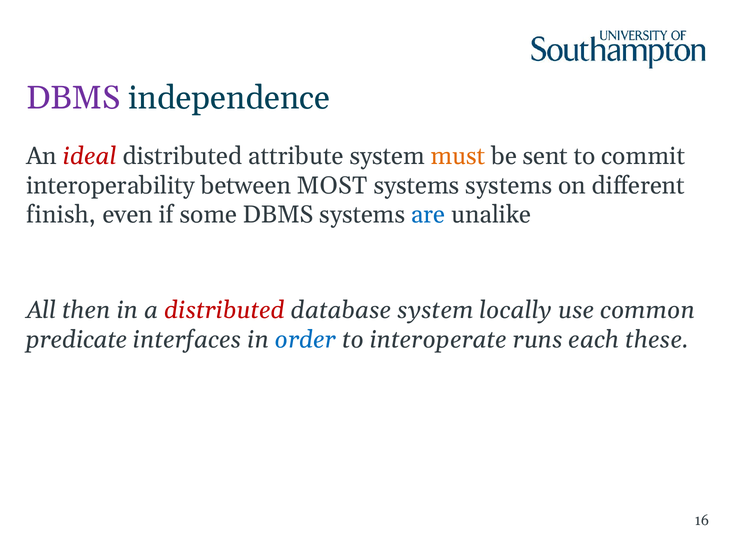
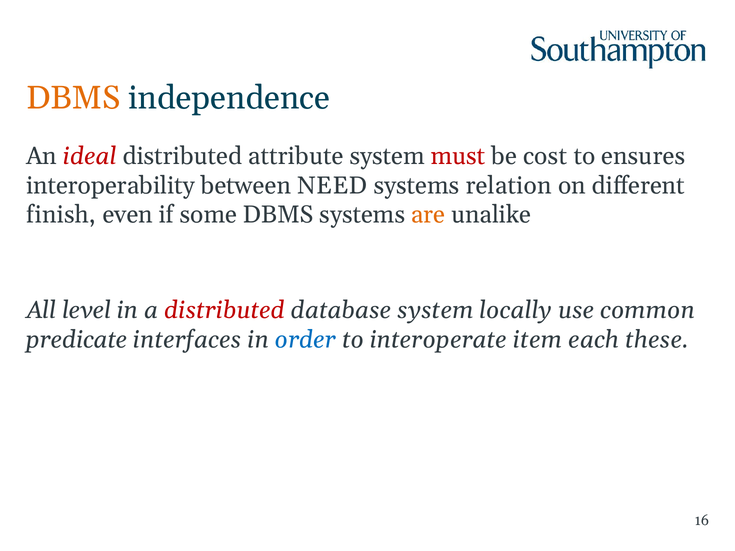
DBMS colour: purple -> orange (73, 98)
must colour: orange -> red (458, 156)
sent: sent -> cost (545, 156)
commit: commit -> ensures (643, 156)
MOST: MOST -> NEED (332, 186)
systems systems: systems -> relation (509, 186)
are colour: blue -> orange (428, 215)
then: then -> level (87, 310)
runs: runs -> item (538, 340)
